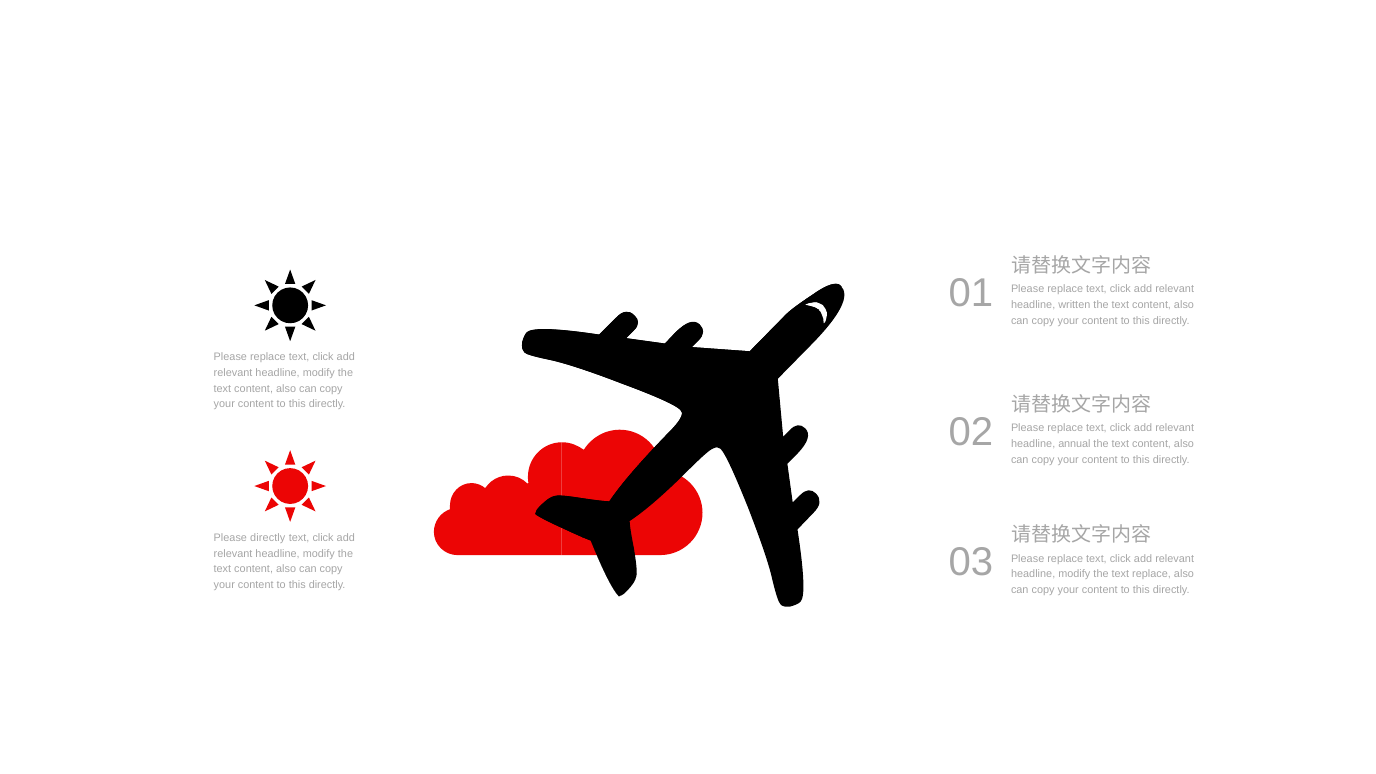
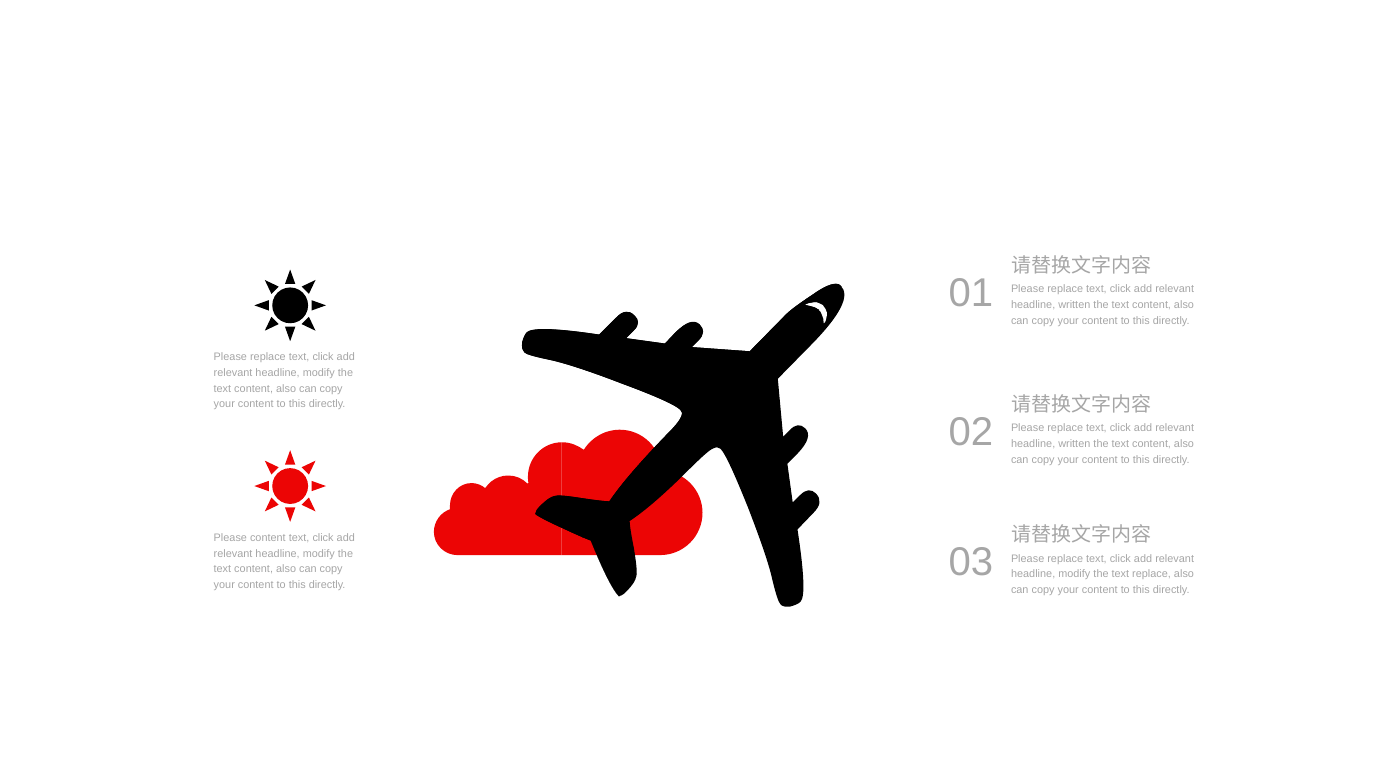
annual: annual -> written (1074, 444)
Please directly: directly -> content (268, 538)
